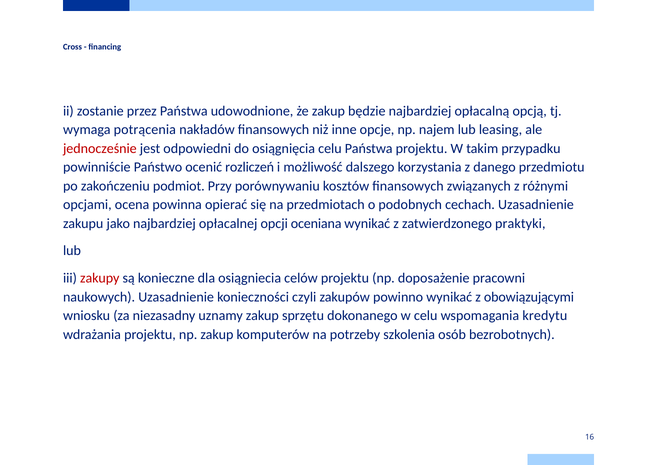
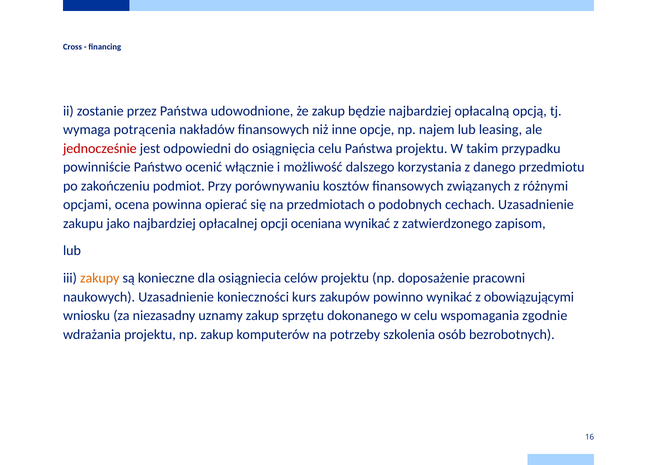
rozliczeń: rozliczeń -> włącznie (250, 167)
praktyki: praktyki -> zapisom (520, 223)
zakupy colour: red -> orange (100, 278)
czyli: czyli -> kurs (304, 297)
kredytu: kredytu -> zgodnie (545, 315)
